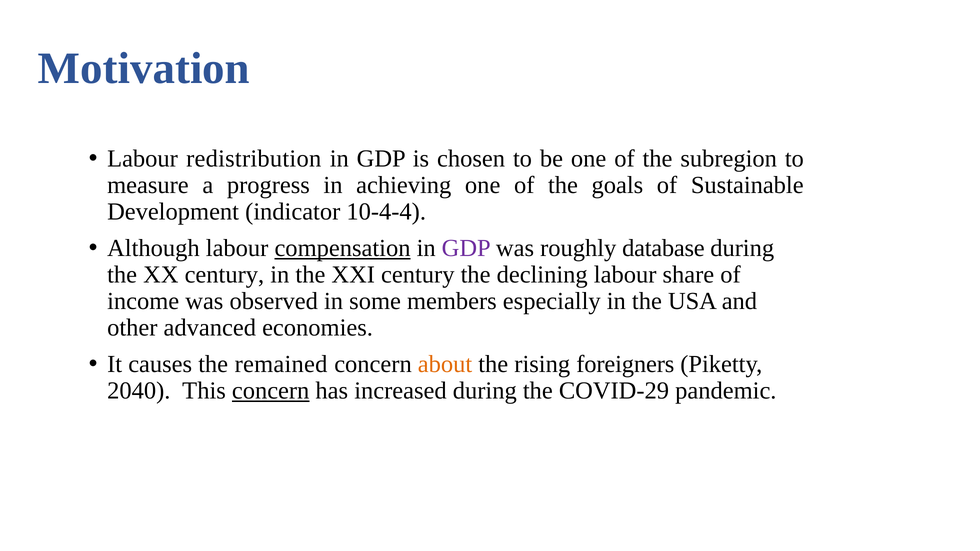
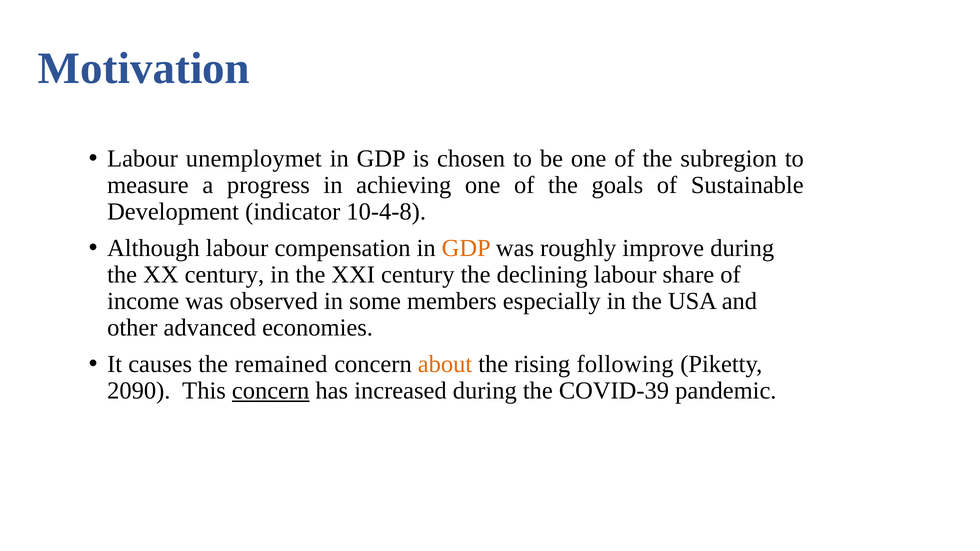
redistribution: redistribution -> unemploymet (254, 159)
10-4-4: 10-4-4 -> 10-4-8 (386, 212)
compensation underline: present -> none (343, 248)
GDP colour: purple -> orange (466, 248)
database: database -> improve (663, 248)
foreigners: foreigners -> following (625, 364)
2040: 2040 -> 2090 (139, 391)
COVID-29: COVID-29 -> COVID-39 (614, 391)
